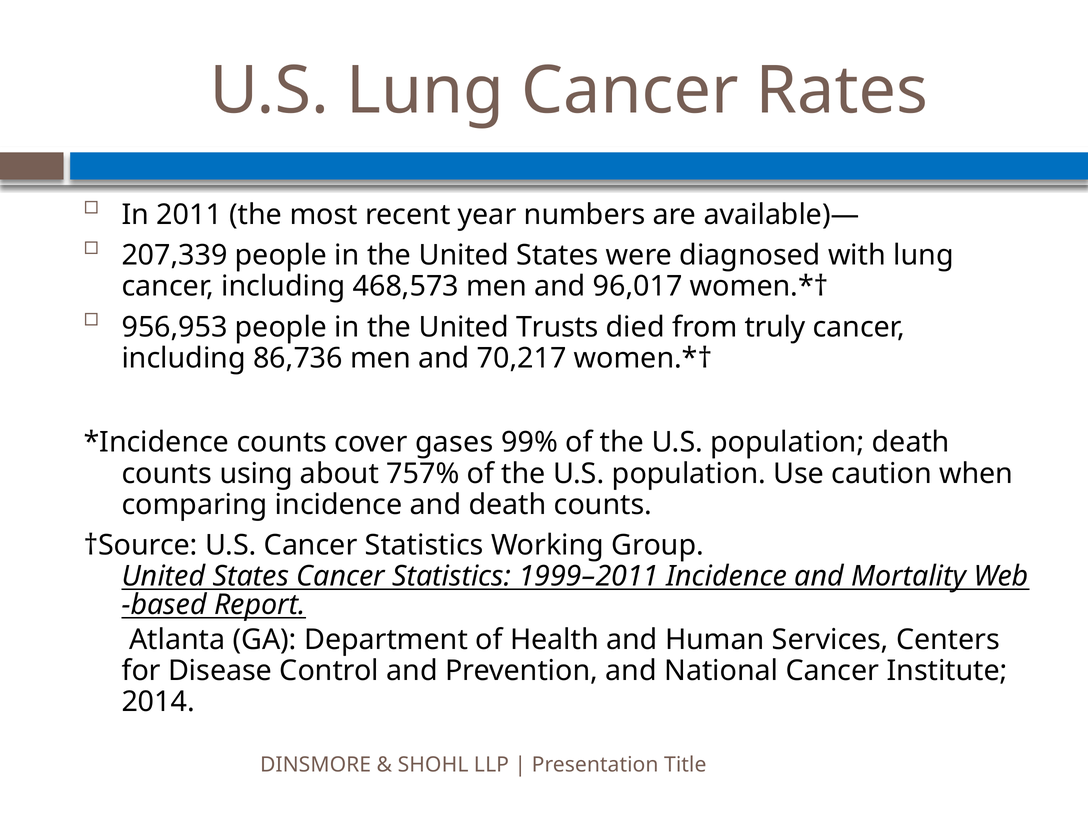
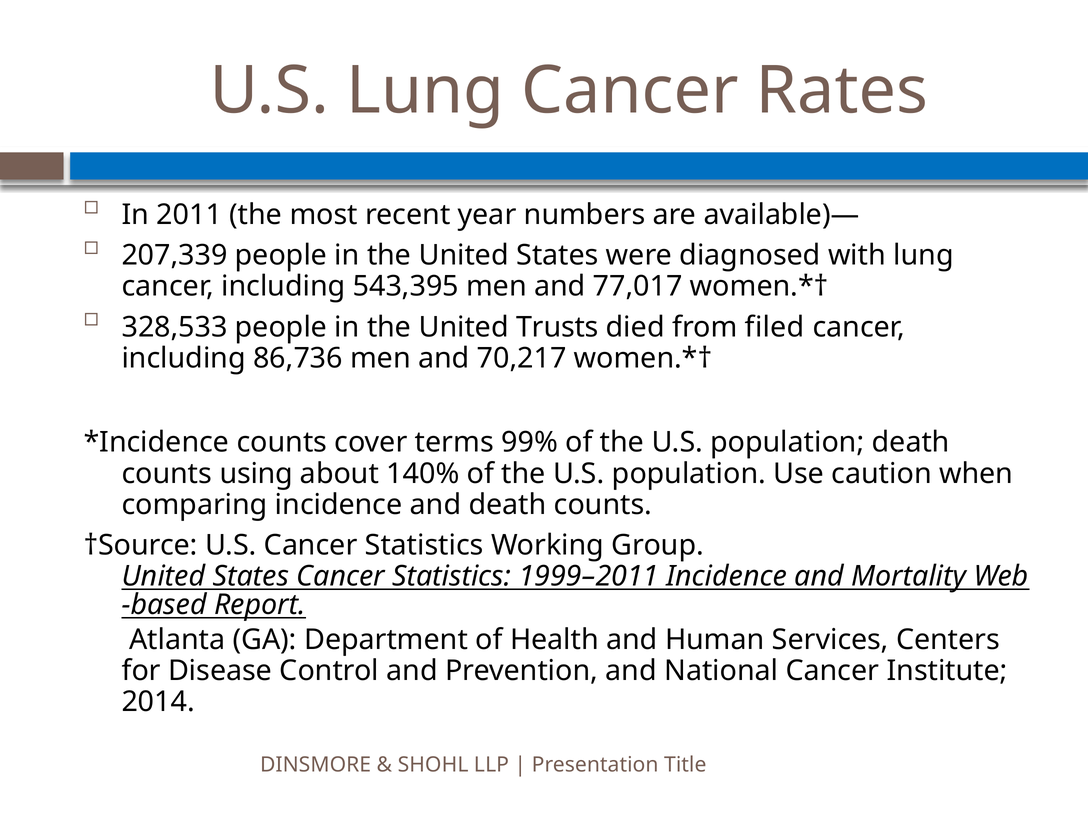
468,573: 468,573 -> 543,395 (406, 287)
96,017: 96,017 -> 77,017 (638, 287)
956,953: 956,953 -> 328,533 (175, 327)
truly: truly -> filed (775, 327)
gases: gases -> terms (454, 443)
757%: 757% -> 140% (423, 474)
